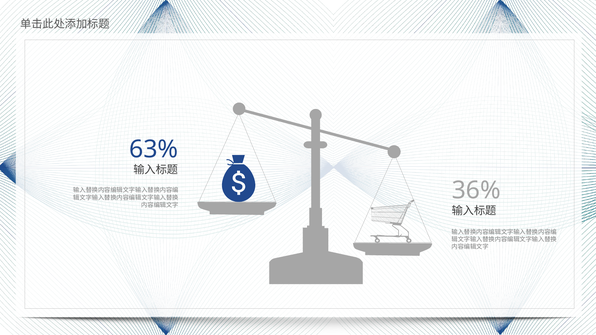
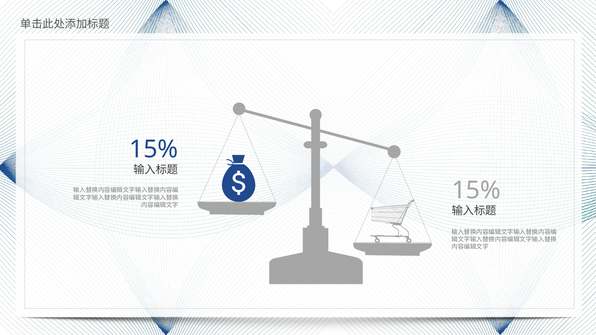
63%: 63% -> 15% (154, 149)
36%: 36% -> 15% (476, 190)
